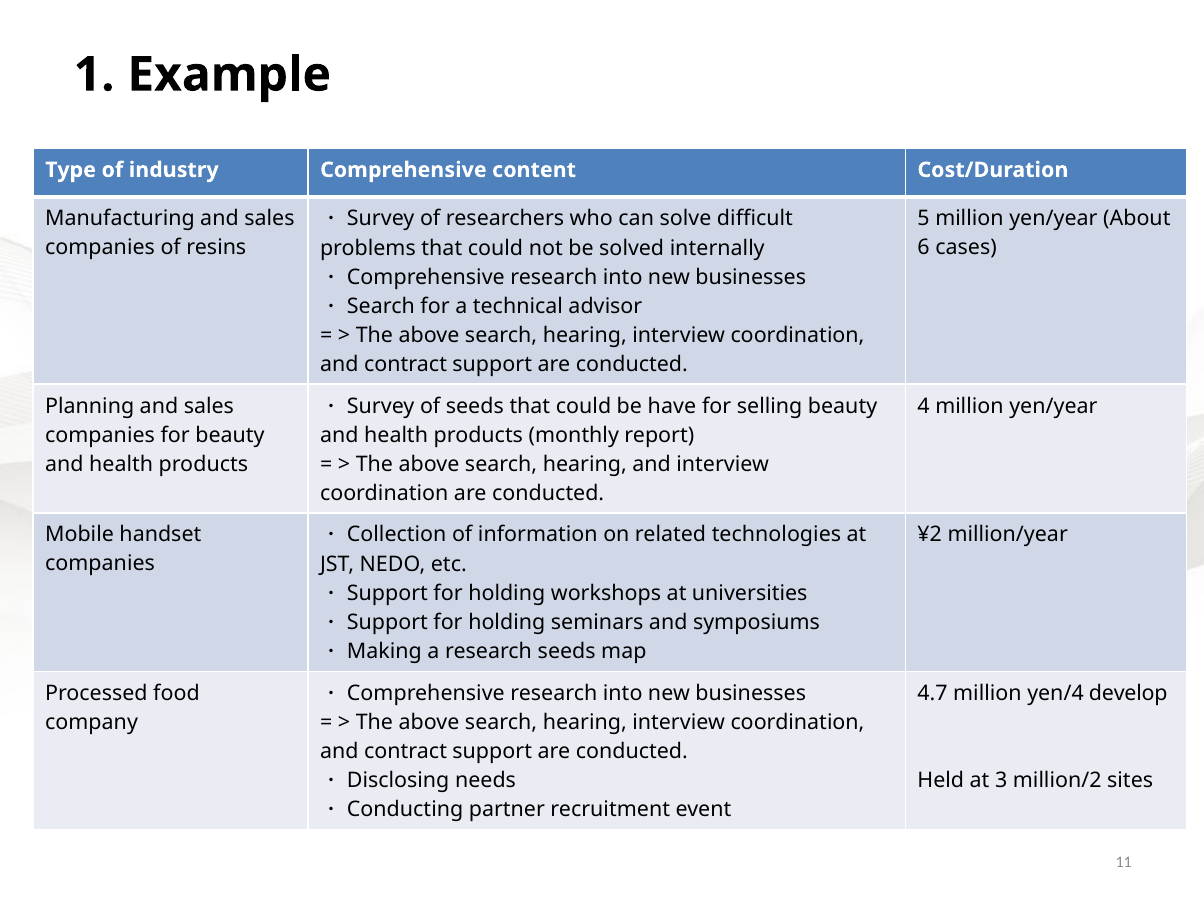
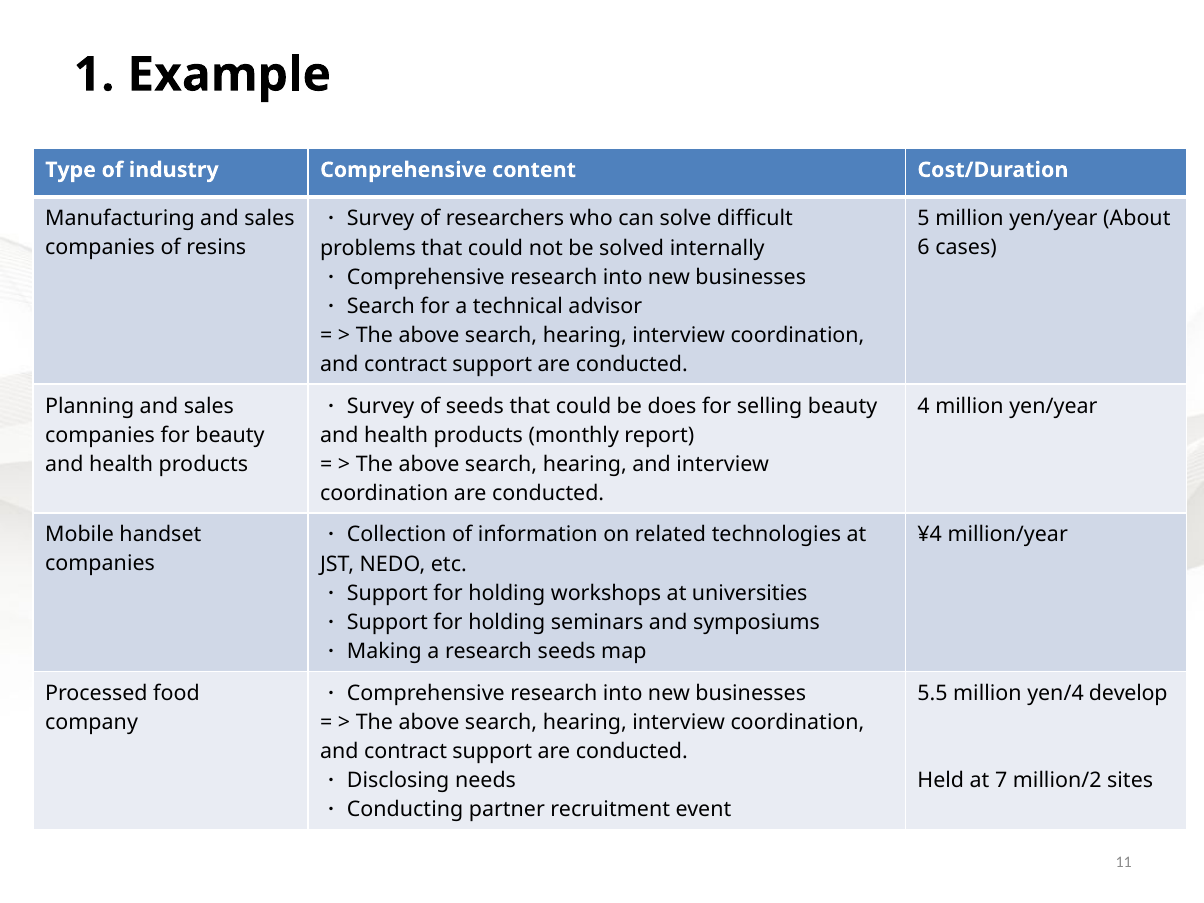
have: have -> does (672, 406)
¥2: ¥2 -> ¥4 (930, 535)
4.7: 4.7 -> 5.5 (933, 693)
3: 3 -> 7 (1001, 780)
